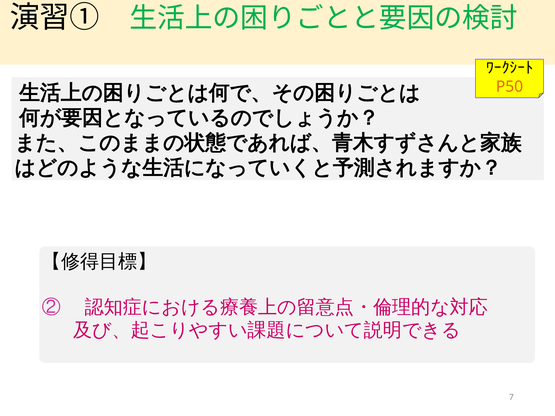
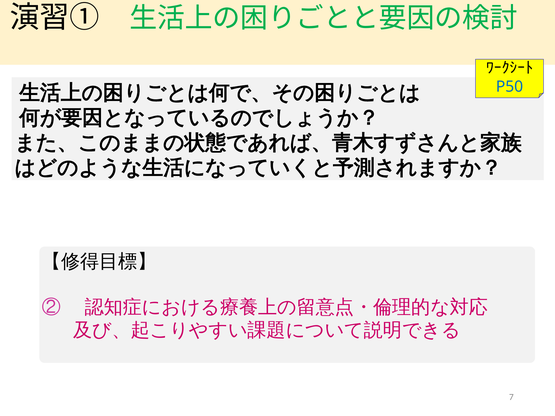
P50 colour: orange -> blue (510, 87)
